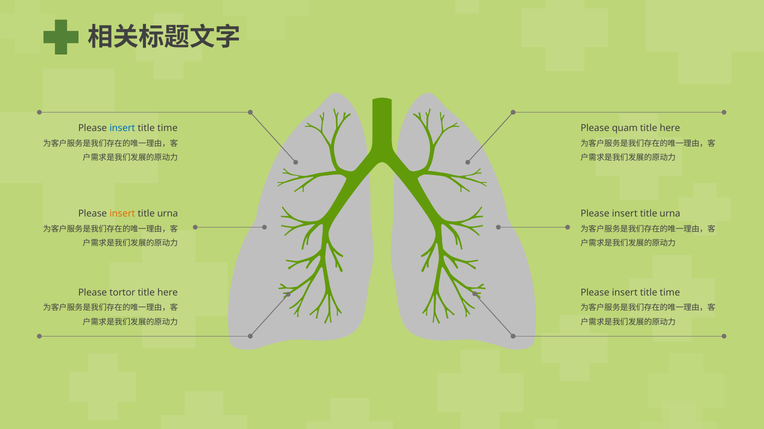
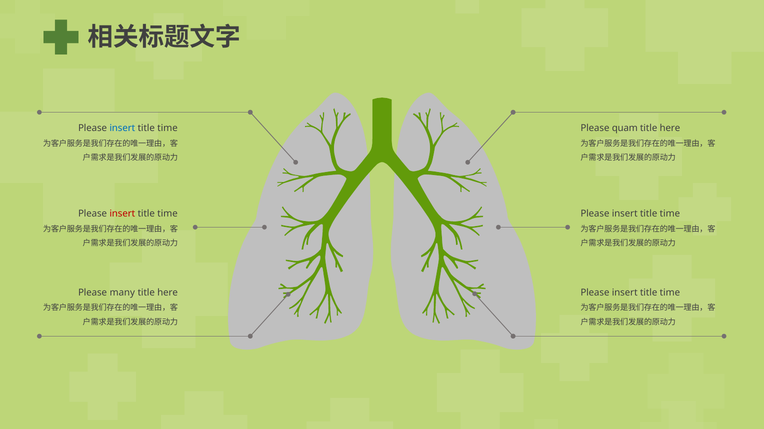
insert colour: orange -> red (122, 214)
urna: urna -> time (167, 214)
urna: urna -> time (670, 214)
tortor: tortor -> many (122, 293)
